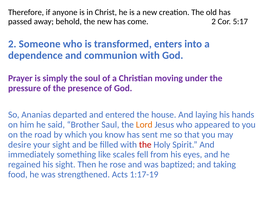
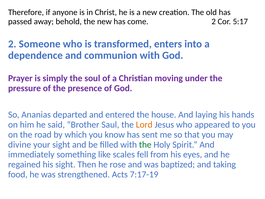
desire: desire -> divine (20, 144)
the colour: red -> green (145, 144)
1:17-19: 1:17-19 -> 7:17-19 (144, 174)
